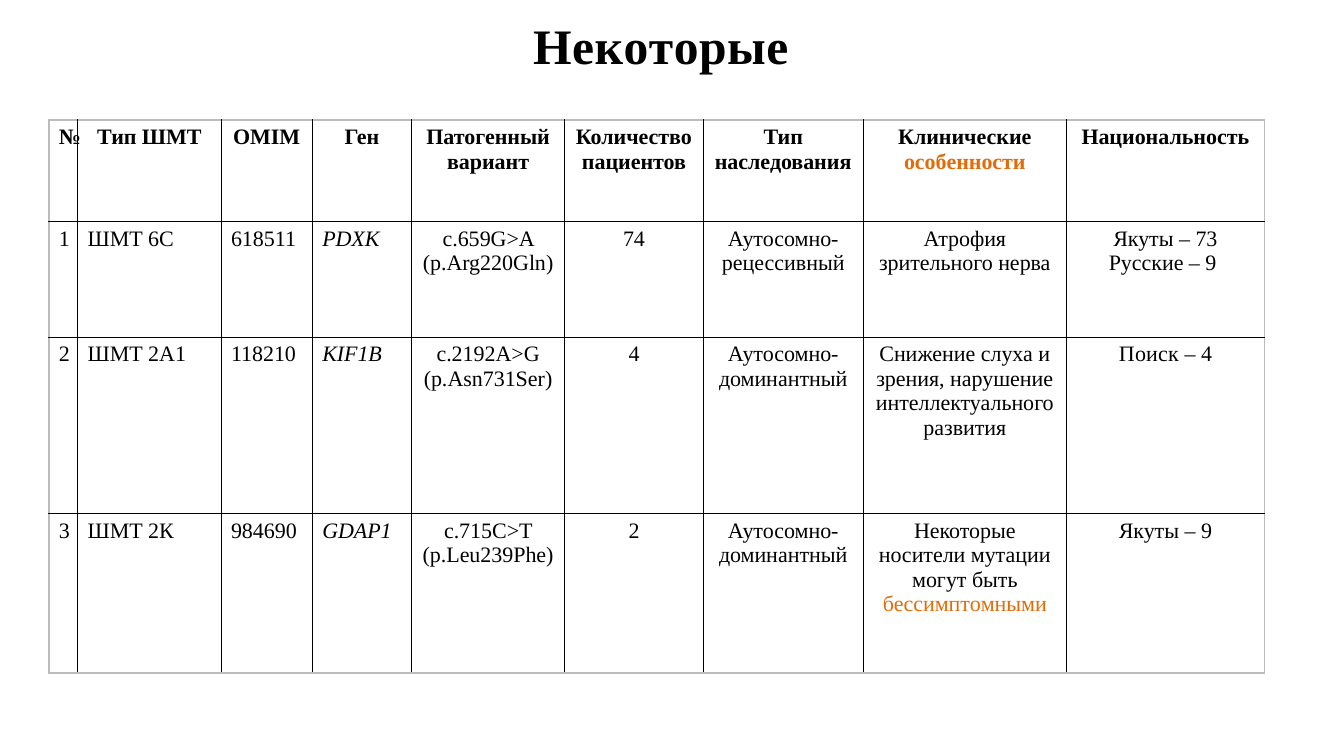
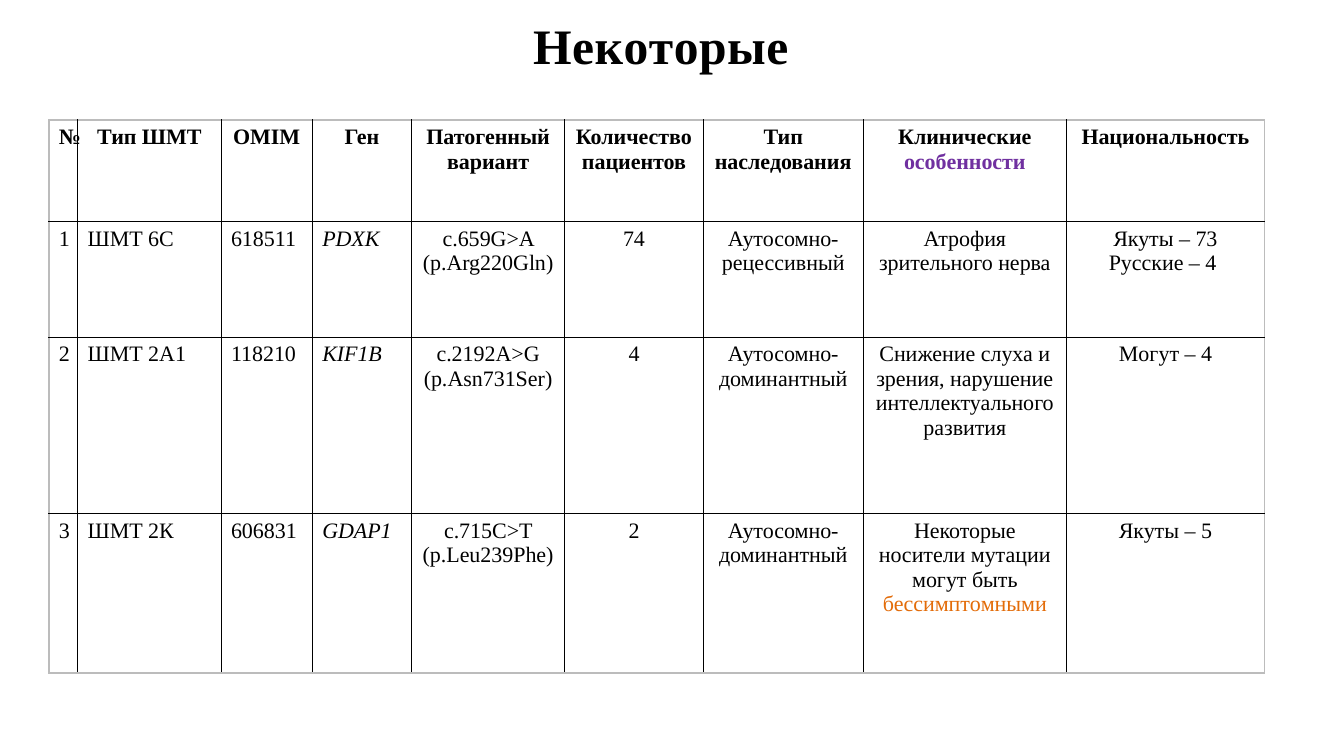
особенности colour: orange -> purple (965, 162)
9: 9 -> 4 (1211, 264)
Поиск: Поиск -> Могут (1149, 354)
984690: 984690 -> 606831 (264, 531)
9: 9 -> 5 (1207, 531)
